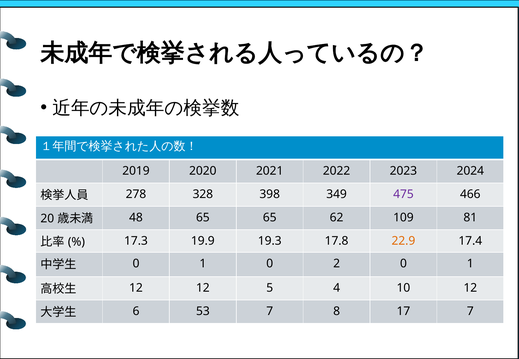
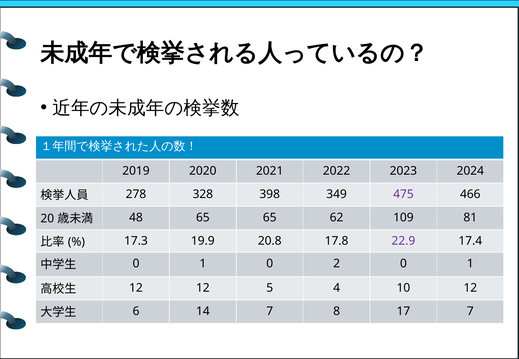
19.3: 19.3 -> 20.8 (270, 241)
22.9 colour: orange -> purple (403, 241)
53: 53 -> 14 (203, 311)
